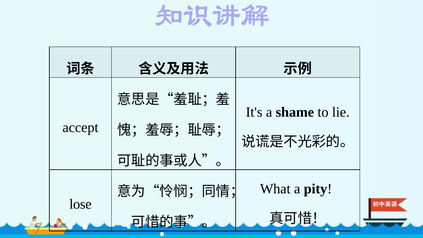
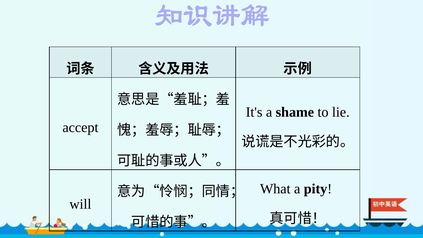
lose: lose -> will (80, 204)
